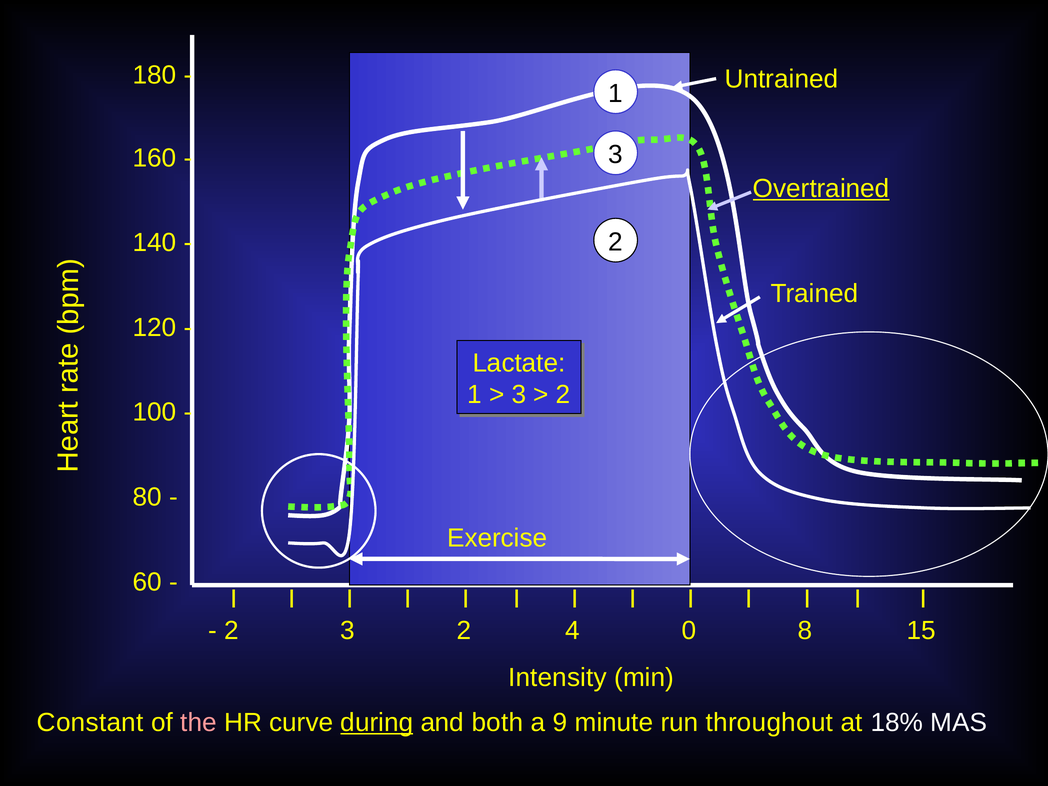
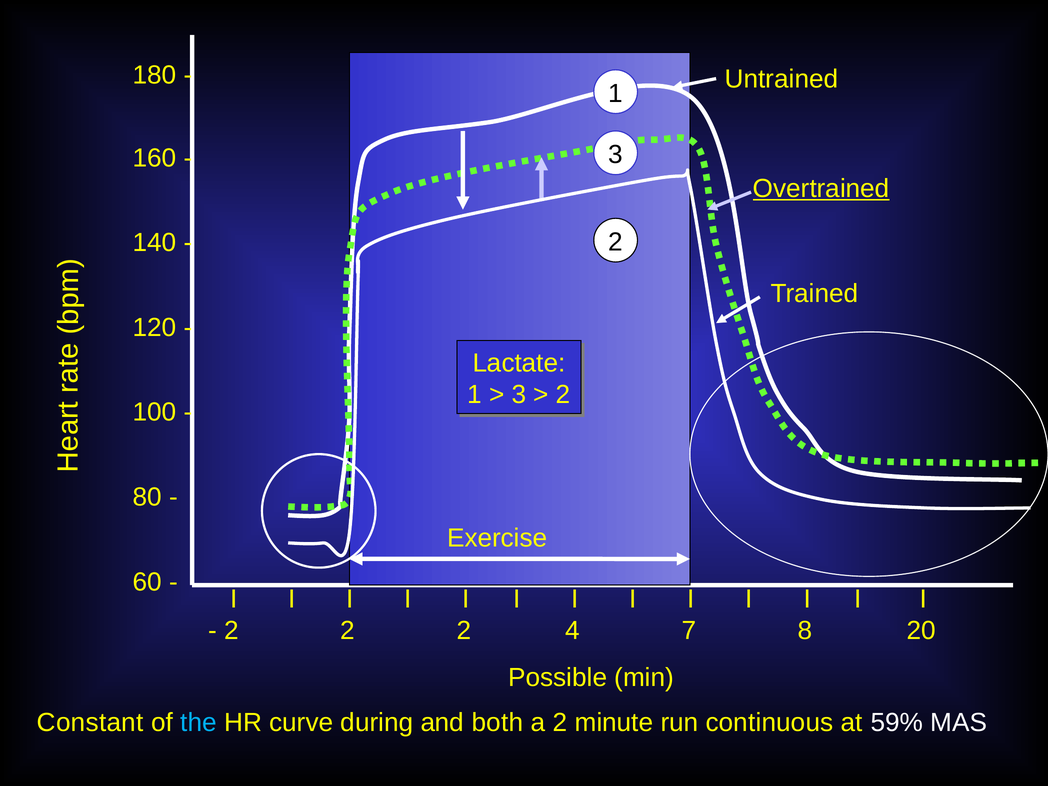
3: 3 -> 2 (348, 631)
0: 0 -> 7 (689, 631)
15: 15 -> 20 (921, 631)
Intensity: Intensity -> Possible (558, 678)
the colour: pink -> light blue (199, 723)
during underline: present -> none (377, 723)
a 9: 9 -> 2 (560, 723)
throughout: throughout -> continuous (770, 723)
18%: 18% -> 59% (897, 723)
